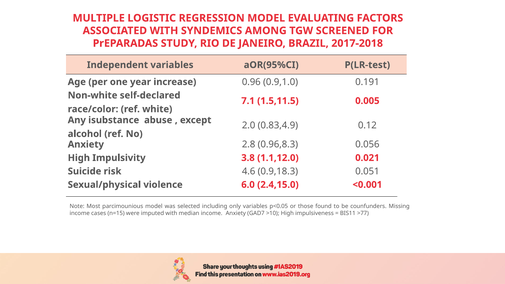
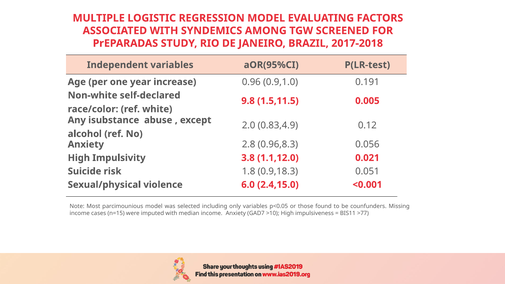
7.1: 7.1 -> 9.8 (248, 101)
4.6: 4.6 -> 1.8 (249, 171)
